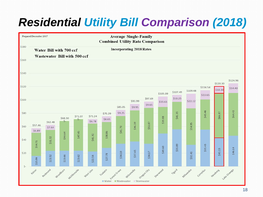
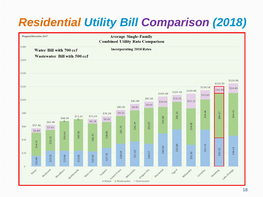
Residential colour: black -> orange (50, 22)
